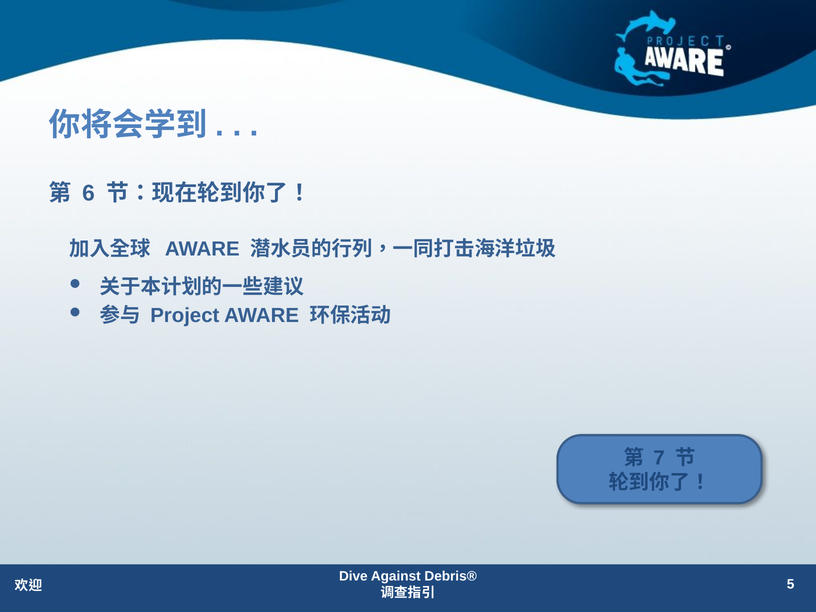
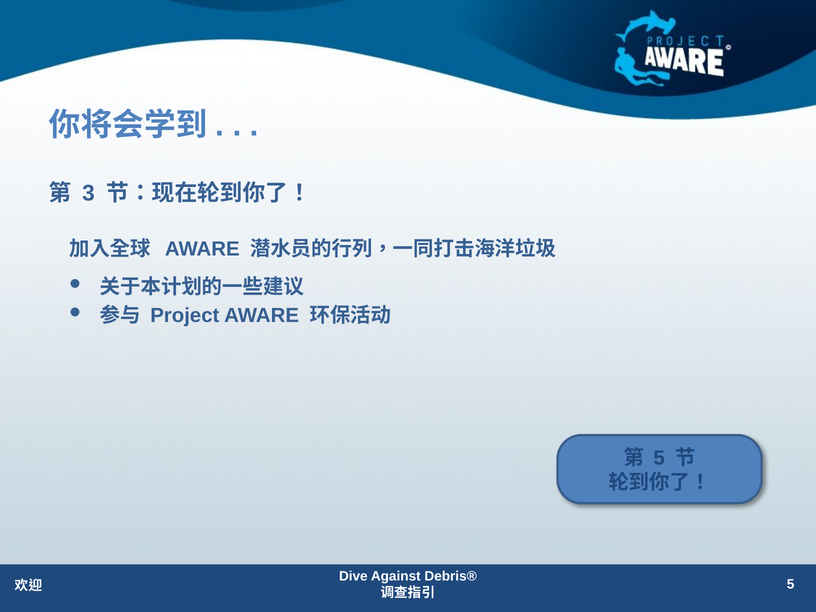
6: 6 -> 3 (88, 193)
7: 7 -> 5 (659, 458)
